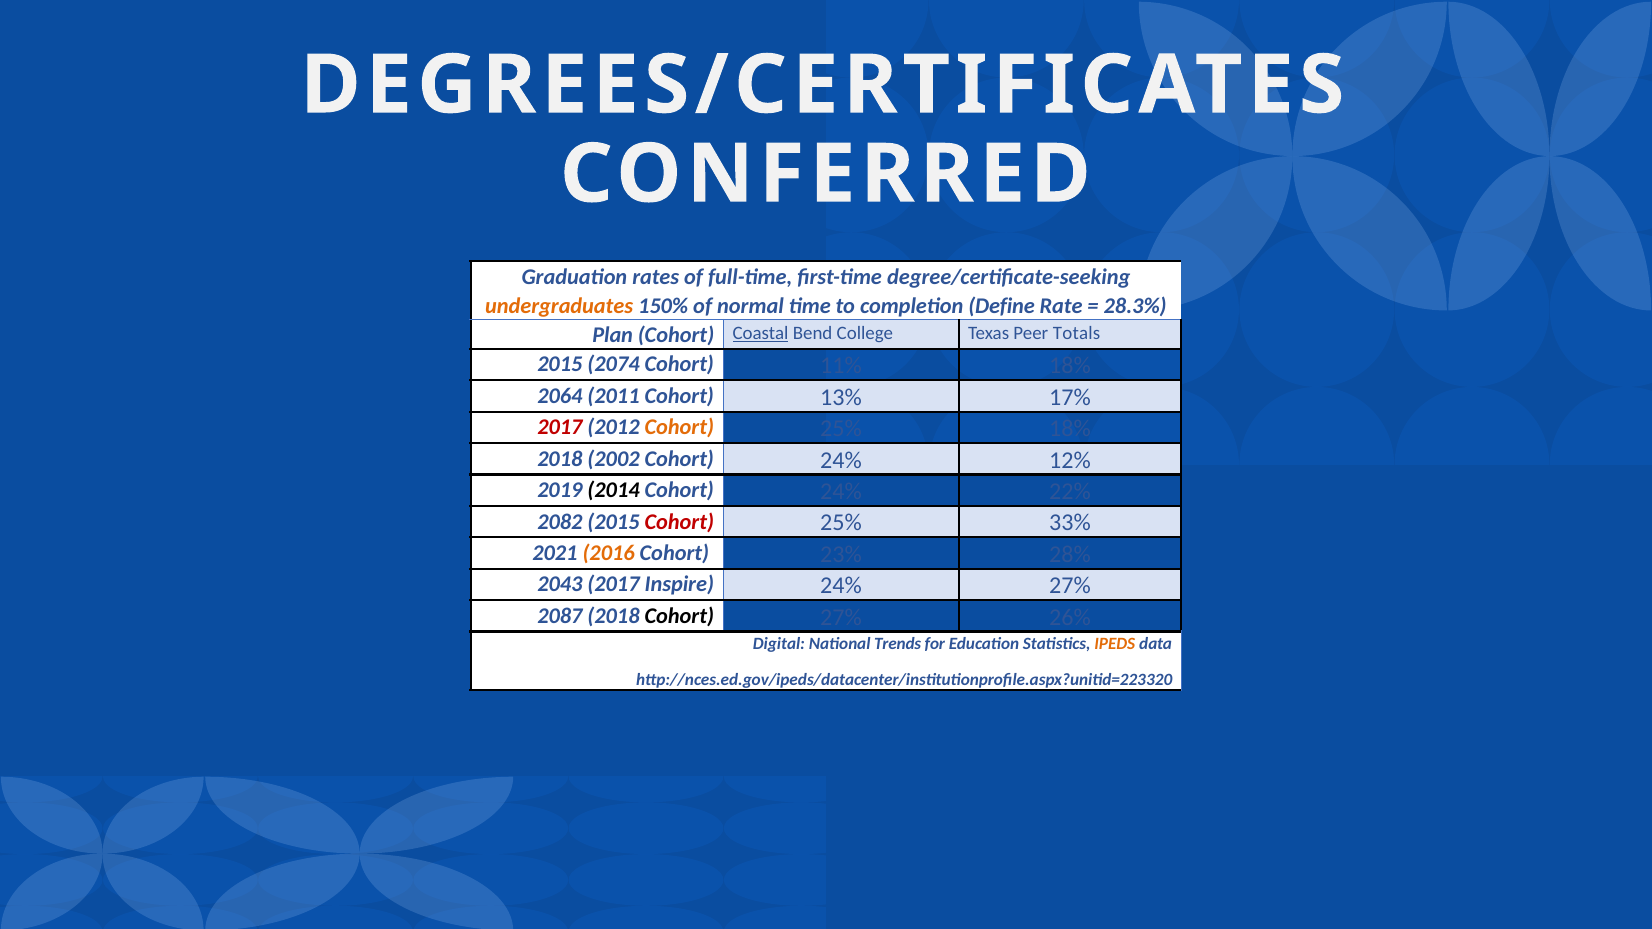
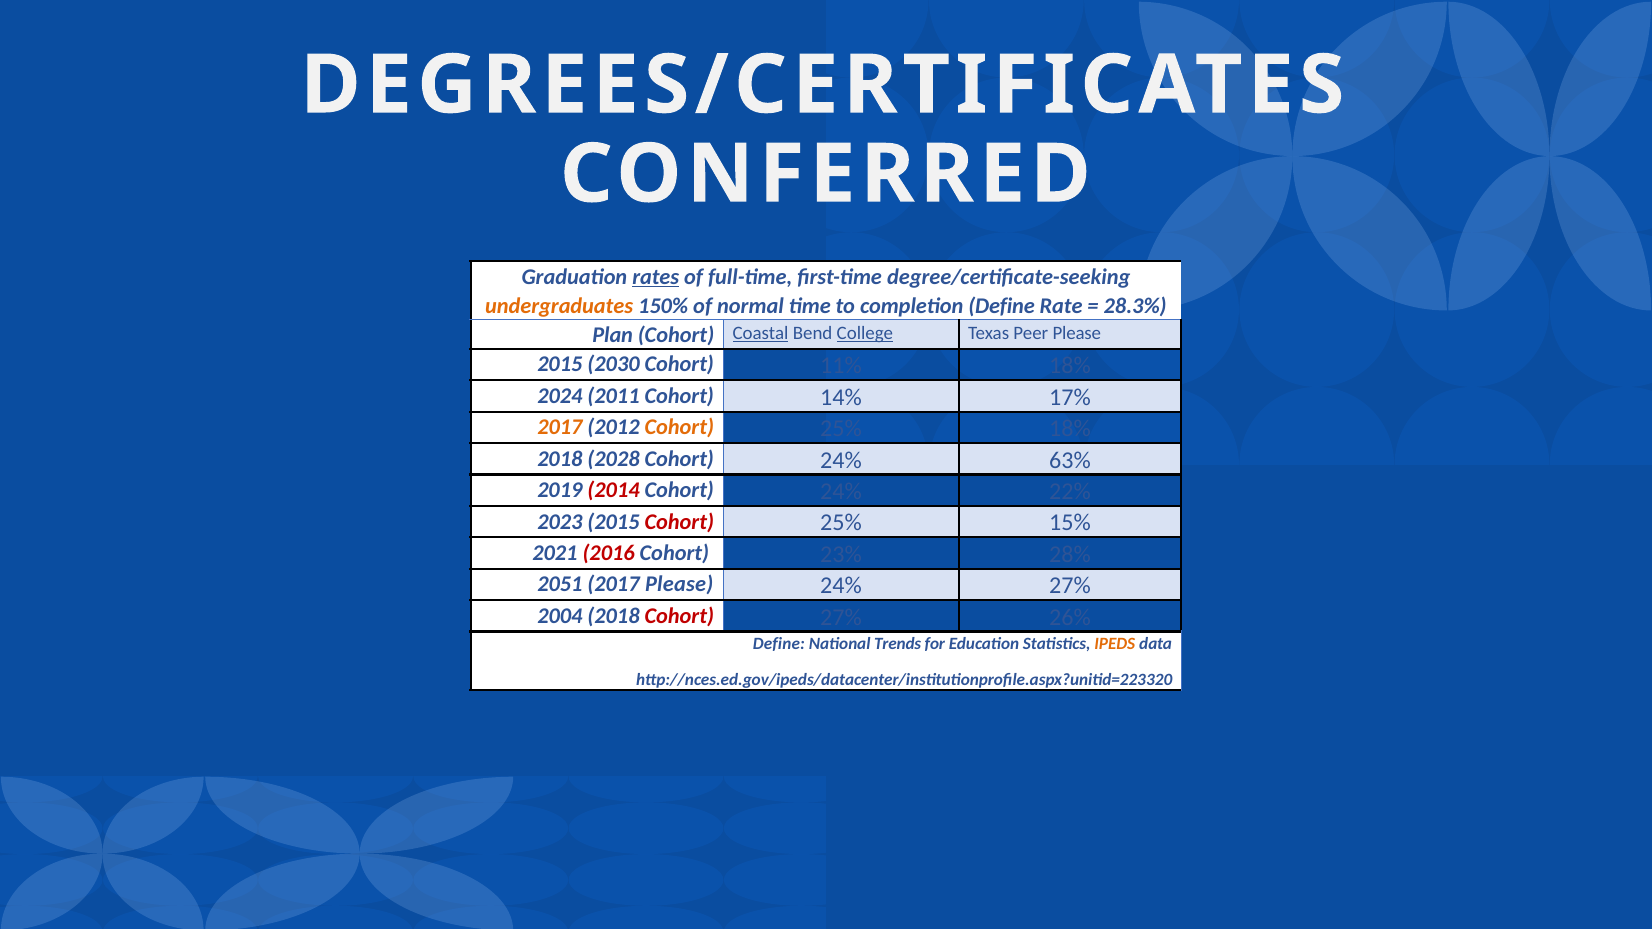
rates underline: none -> present (656, 277)
College underline: none -> present (865, 333)
Peer Totals: Totals -> Please (1077, 333)
2074: 2074 -> 2030 (614, 365)
2064: 2064 -> 2024 (560, 396)
13%: 13% -> 14% (841, 397)
2017 colour: red -> orange (560, 428)
2002: 2002 -> 2028 (614, 459)
12%: 12% -> 63% (1070, 460)
2014 colour: black -> red (614, 490)
2082: 2082 -> 2023 (560, 522)
33%: 33% -> 15% (1070, 523)
2016 colour: orange -> red (609, 553)
2043: 2043 -> 2051 (560, 585)
2017 Inspire: Inspire -> Please (679, 585)
2087: 2087 -> 2004 (560, 616)
Cohort colour: black -> red (679, 616)
Digital: Digital -> Define (779, 644)
